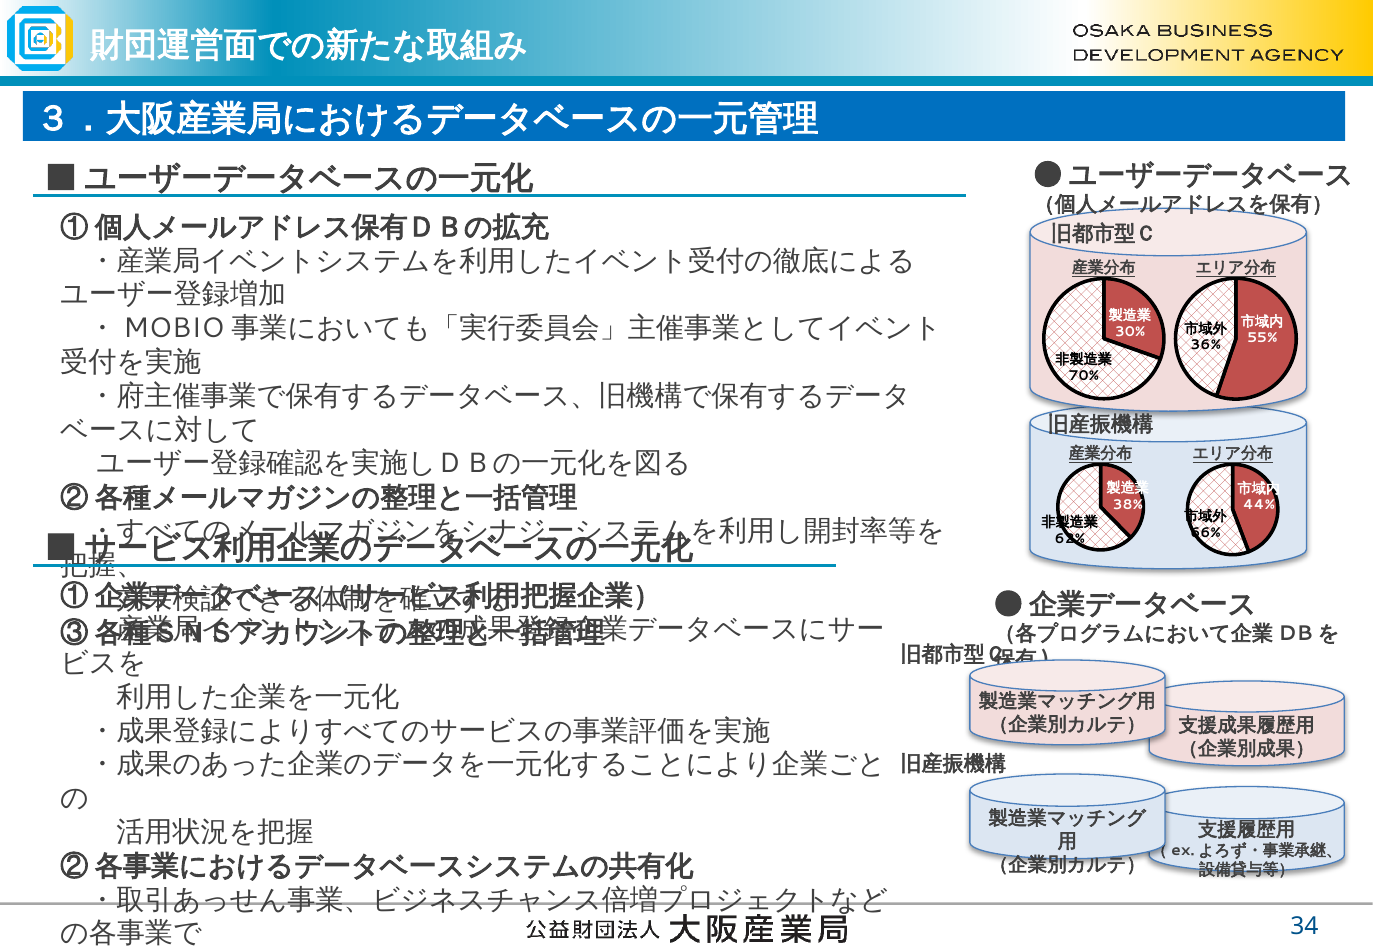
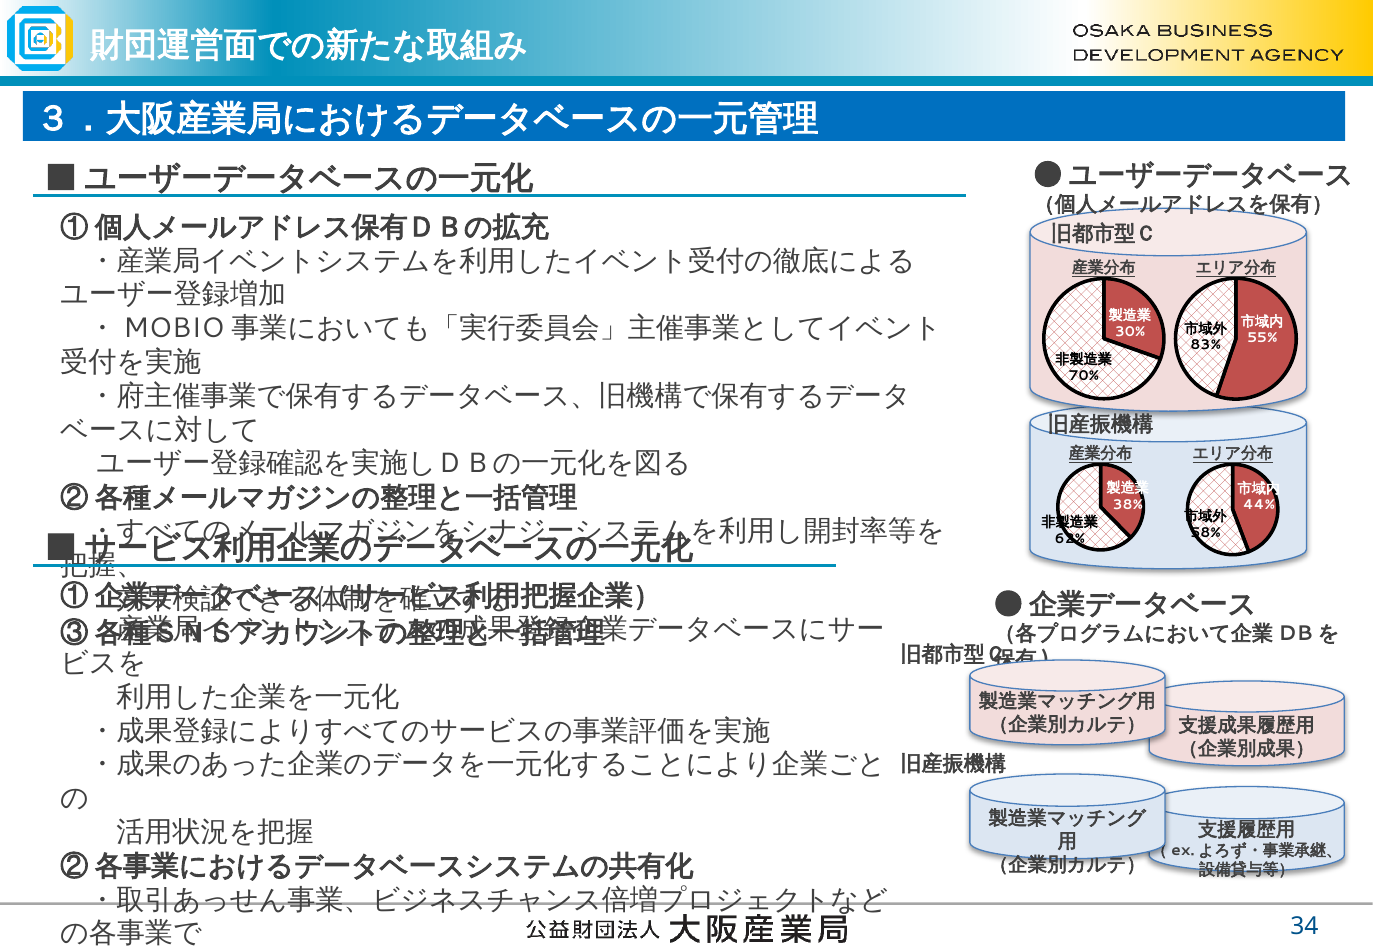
36%: 36% -> 83% (1206, 345)
66%: 66% -> 58% (1205, 532)
